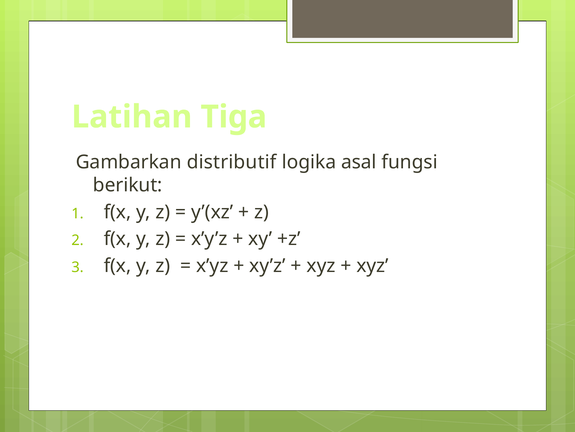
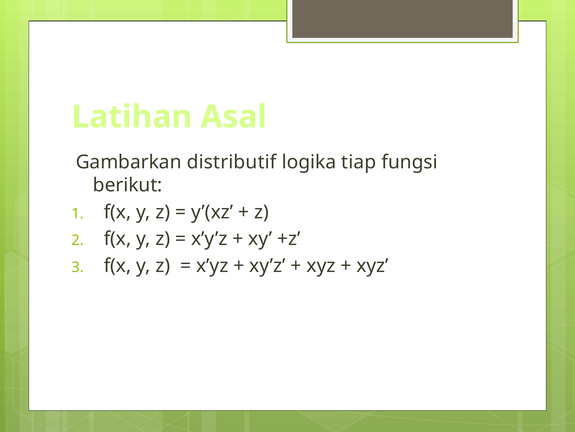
Tiga: Tiga -> Asal (234, 117)
asal: asal -> tiap (359, 162)
